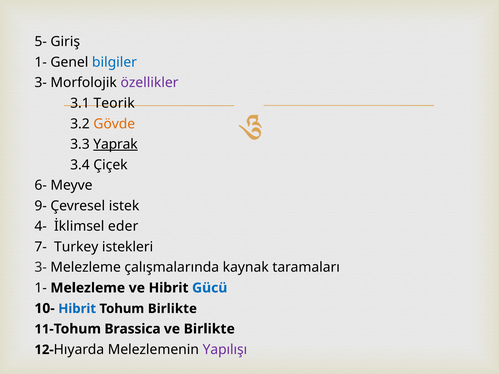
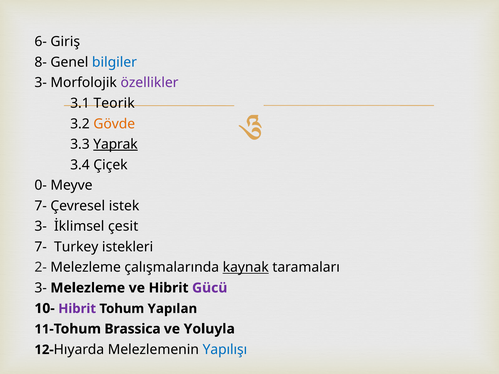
5-: 5- -> 6- (41, 42)
1-: 1- -> 8- (41, 62)
6-: 6- -> 0- (41, 185)
9-: 9- -> 7- (41, 206)
4-: 4- -> 3- (41, 226)
eder: eder -> çesit (123, 226)
3-: 3- -> 2- (41, 268)
kaynak underline: none -> present (246, 268)
1-: 1- -> 3- (41, 288)
Gücü colour: blue -> purple (210, 288)
Hibrit colour: blue -> purple (77, 309)
Tohum Birlikte: Birlikte -> Yapılan (172, 309)
ve Birlikte: Birlikte -> Yoluyla (209, 329)
Yapılışı colour: purple -> blue (225, 350)
